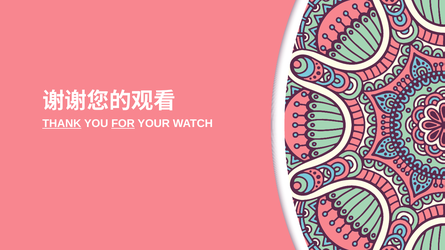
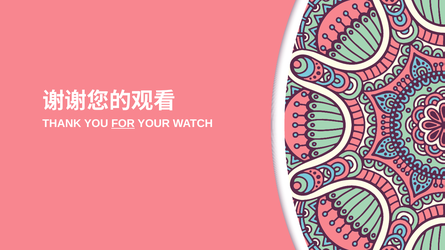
THANK underline: present -> none (62, 124)
